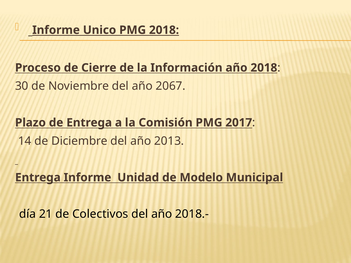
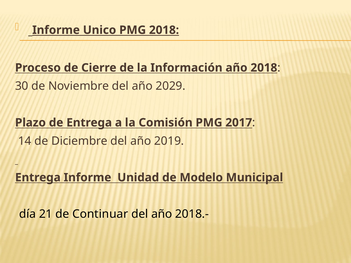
2067: 2067 -> 2029 (171, 86)
2013: 2013 -> 2019 (169, 141)
Colectivos: Colectivos -> Continuar (100, 214)
